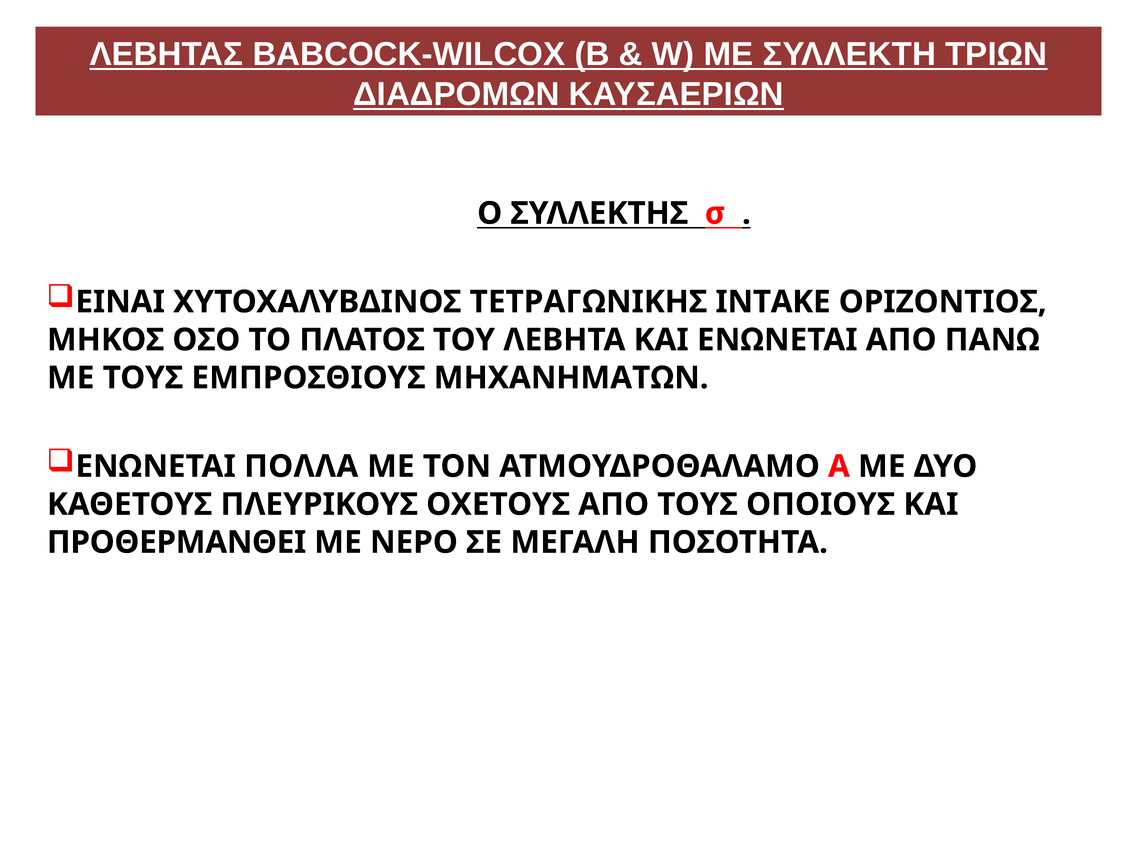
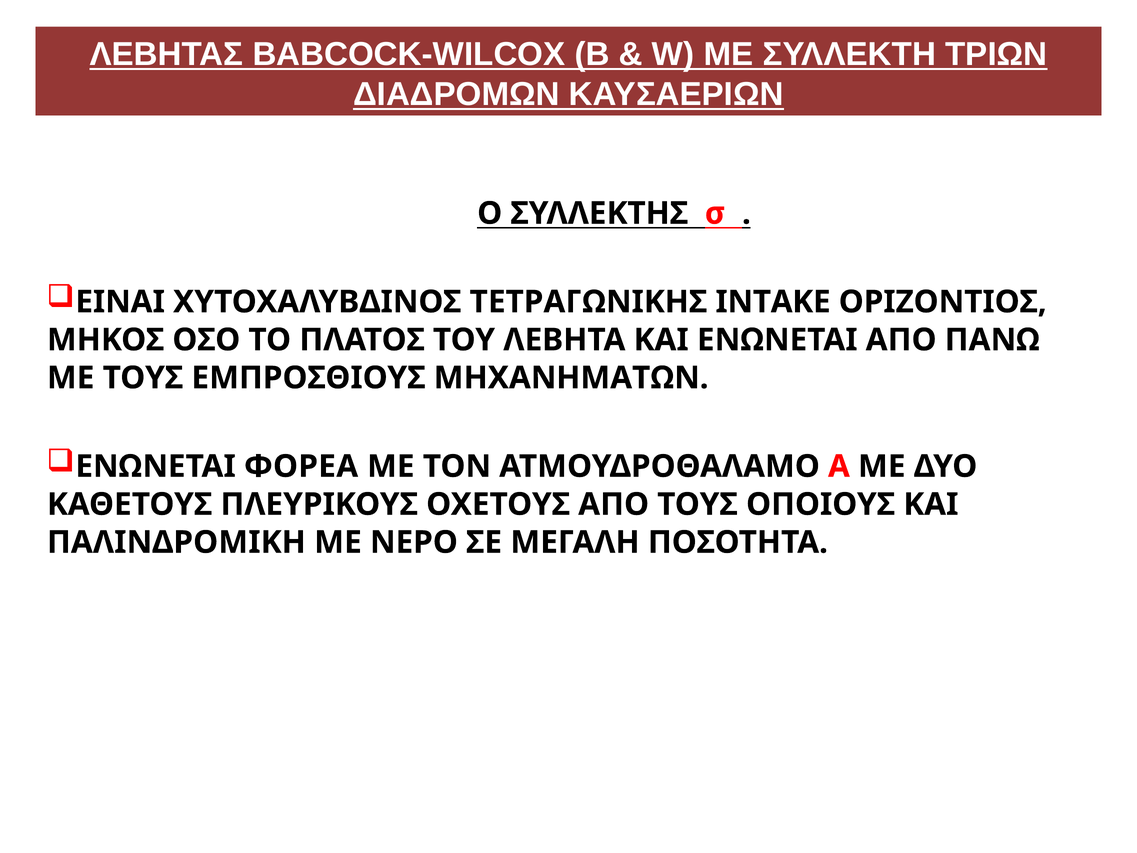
ΠΟΛΛΑ: ΠΟΛΛΑ -> ΦΟΡΕΑ (301, 466)
ΠΡΟΘΕΡΜΑΝΘΕΙ: ΠΡΟΘΕΡΜΑΝΘΕΙ -> ΠΑΛΙΝΔΡΟΜΙΚΗ (176, 542)
